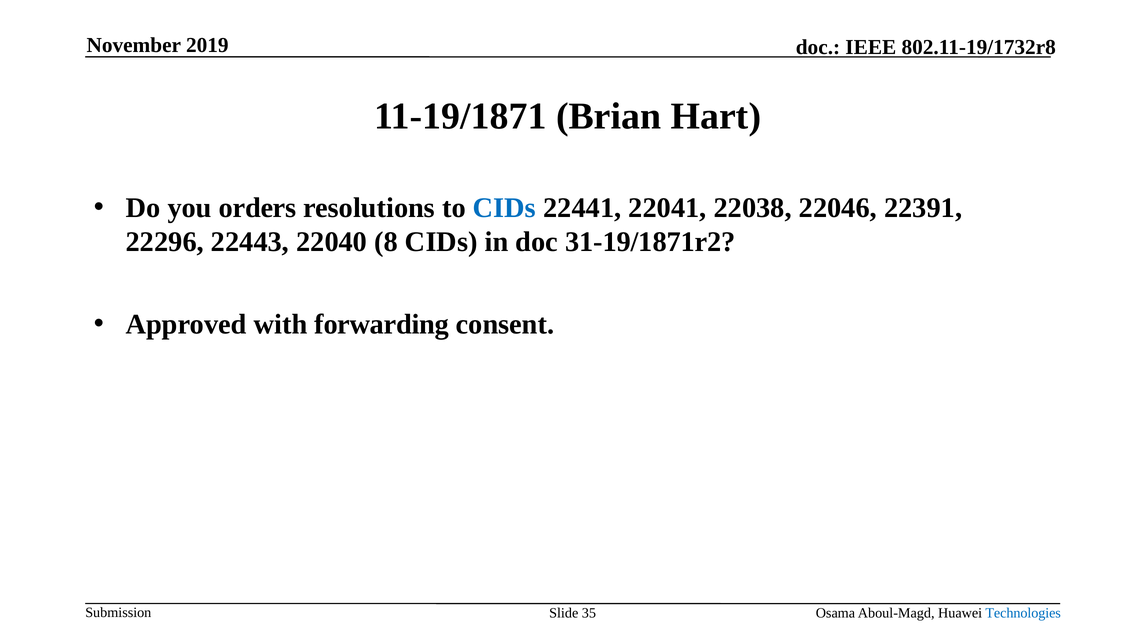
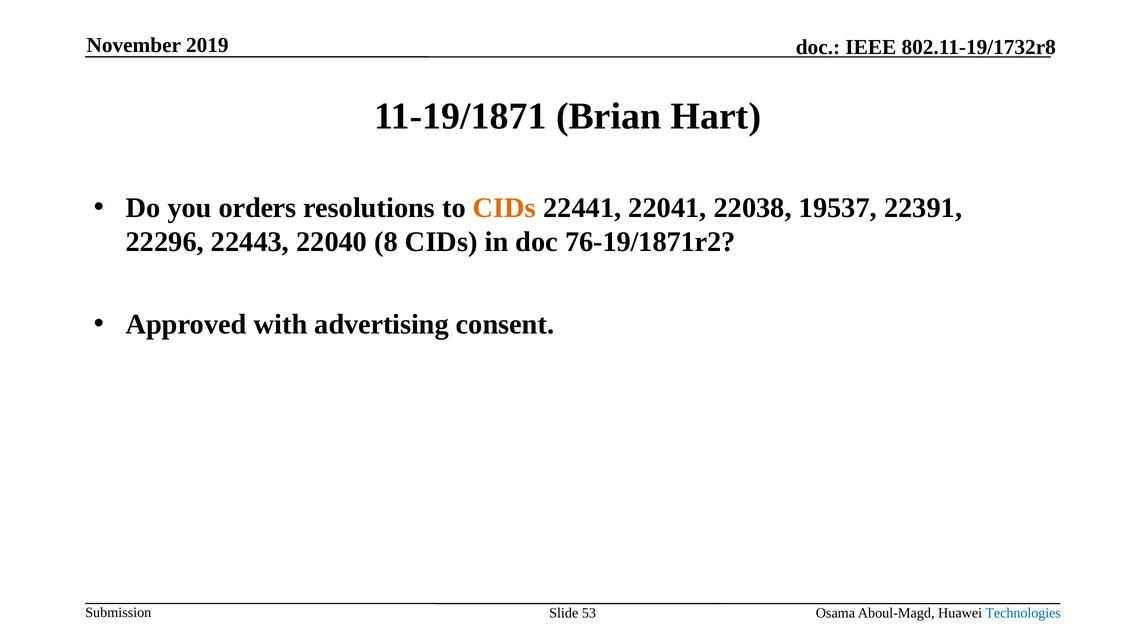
CIDs colour: blue -> orange (504, 208)
22046: 22046 -> 19537 (838, 208)
31-19/1871r2: 31-19/1871r2 -> 76-19/1871r2 (650, 242)
forwarding: forwarding -> advertising (382, 324)
35: 35 -> 53 (589, 613)
